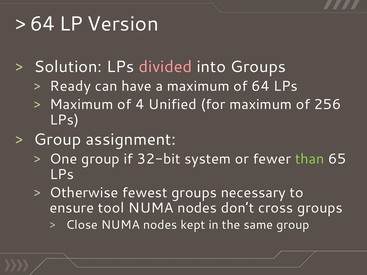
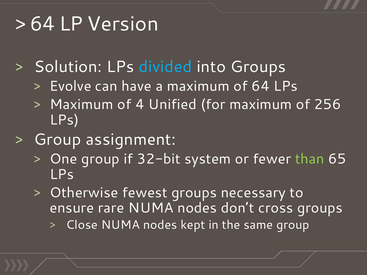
divided colour: pink -> light blue (165, 67)
Ready: Ready -> Evolve (70, 86)
tool: tool -> rare (111, 208)
